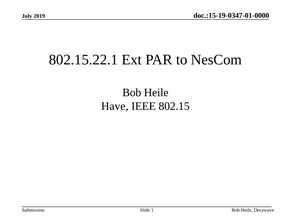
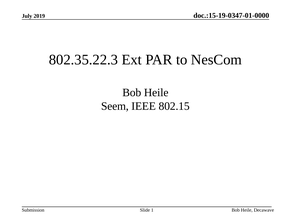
802.15.22.1: 802.15.22.1 -> 802.35.22.3 (83, 59)
Have: Have -> Seem (115, 106)
